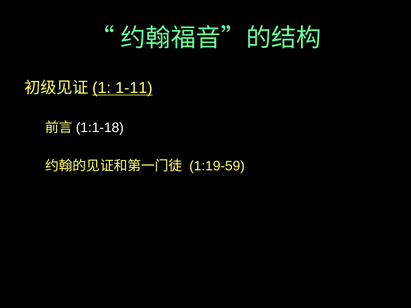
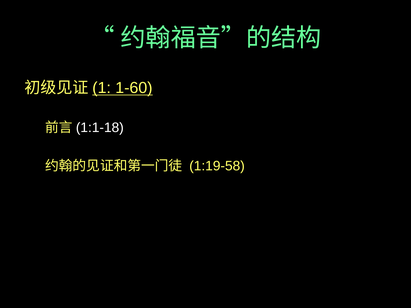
1-11: 1-11 -> 1-60 (134, 88)
1:19-59: 1:19-59 -> 1:19-58 (217, 166)
